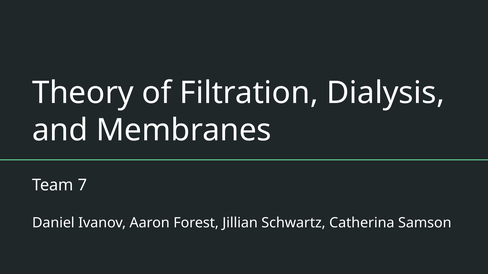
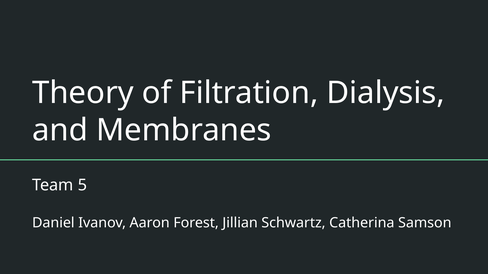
7: 7 -> 5 (82, 186)
